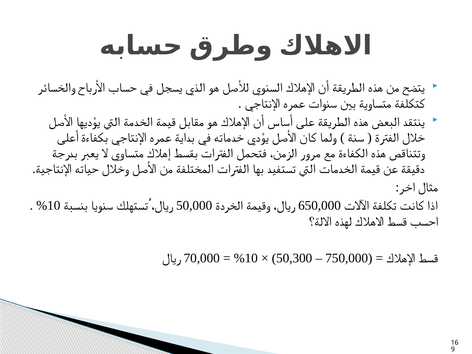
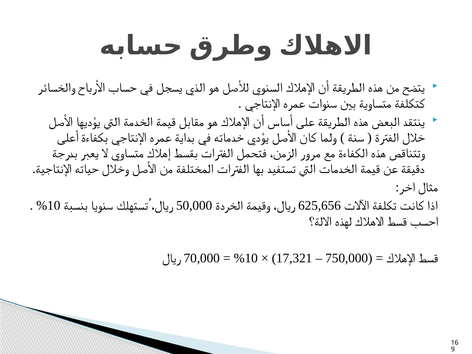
650,000: 650,000 -> 625,656 (319, 206)
50,300: 50,300 -> 17,321 (294, 258)
